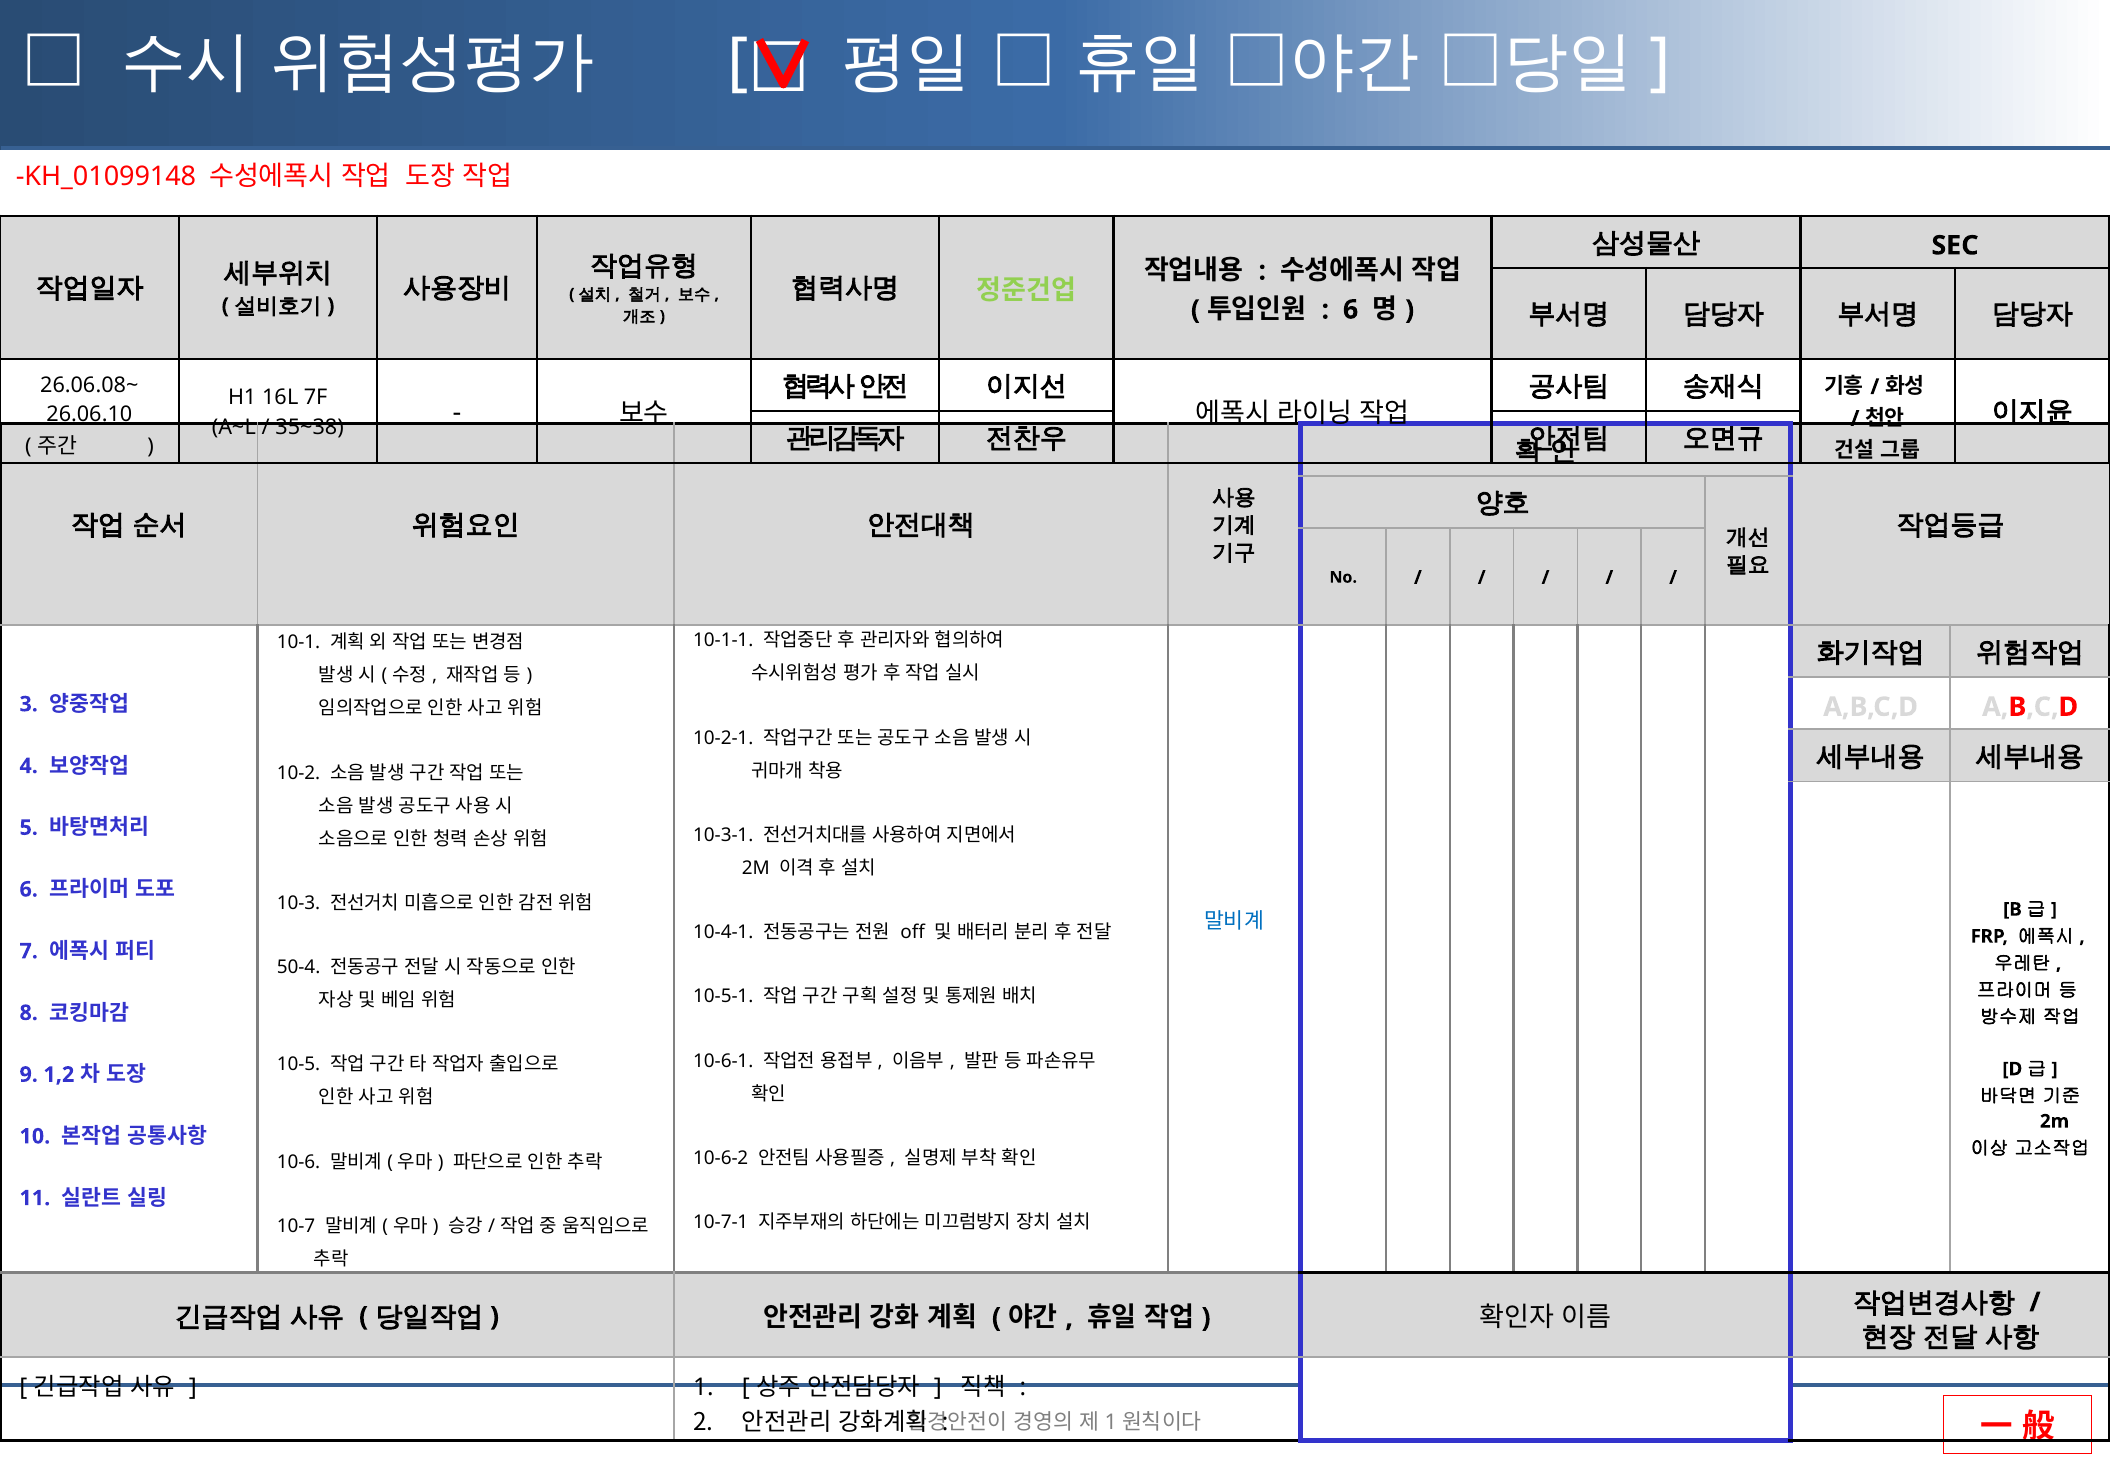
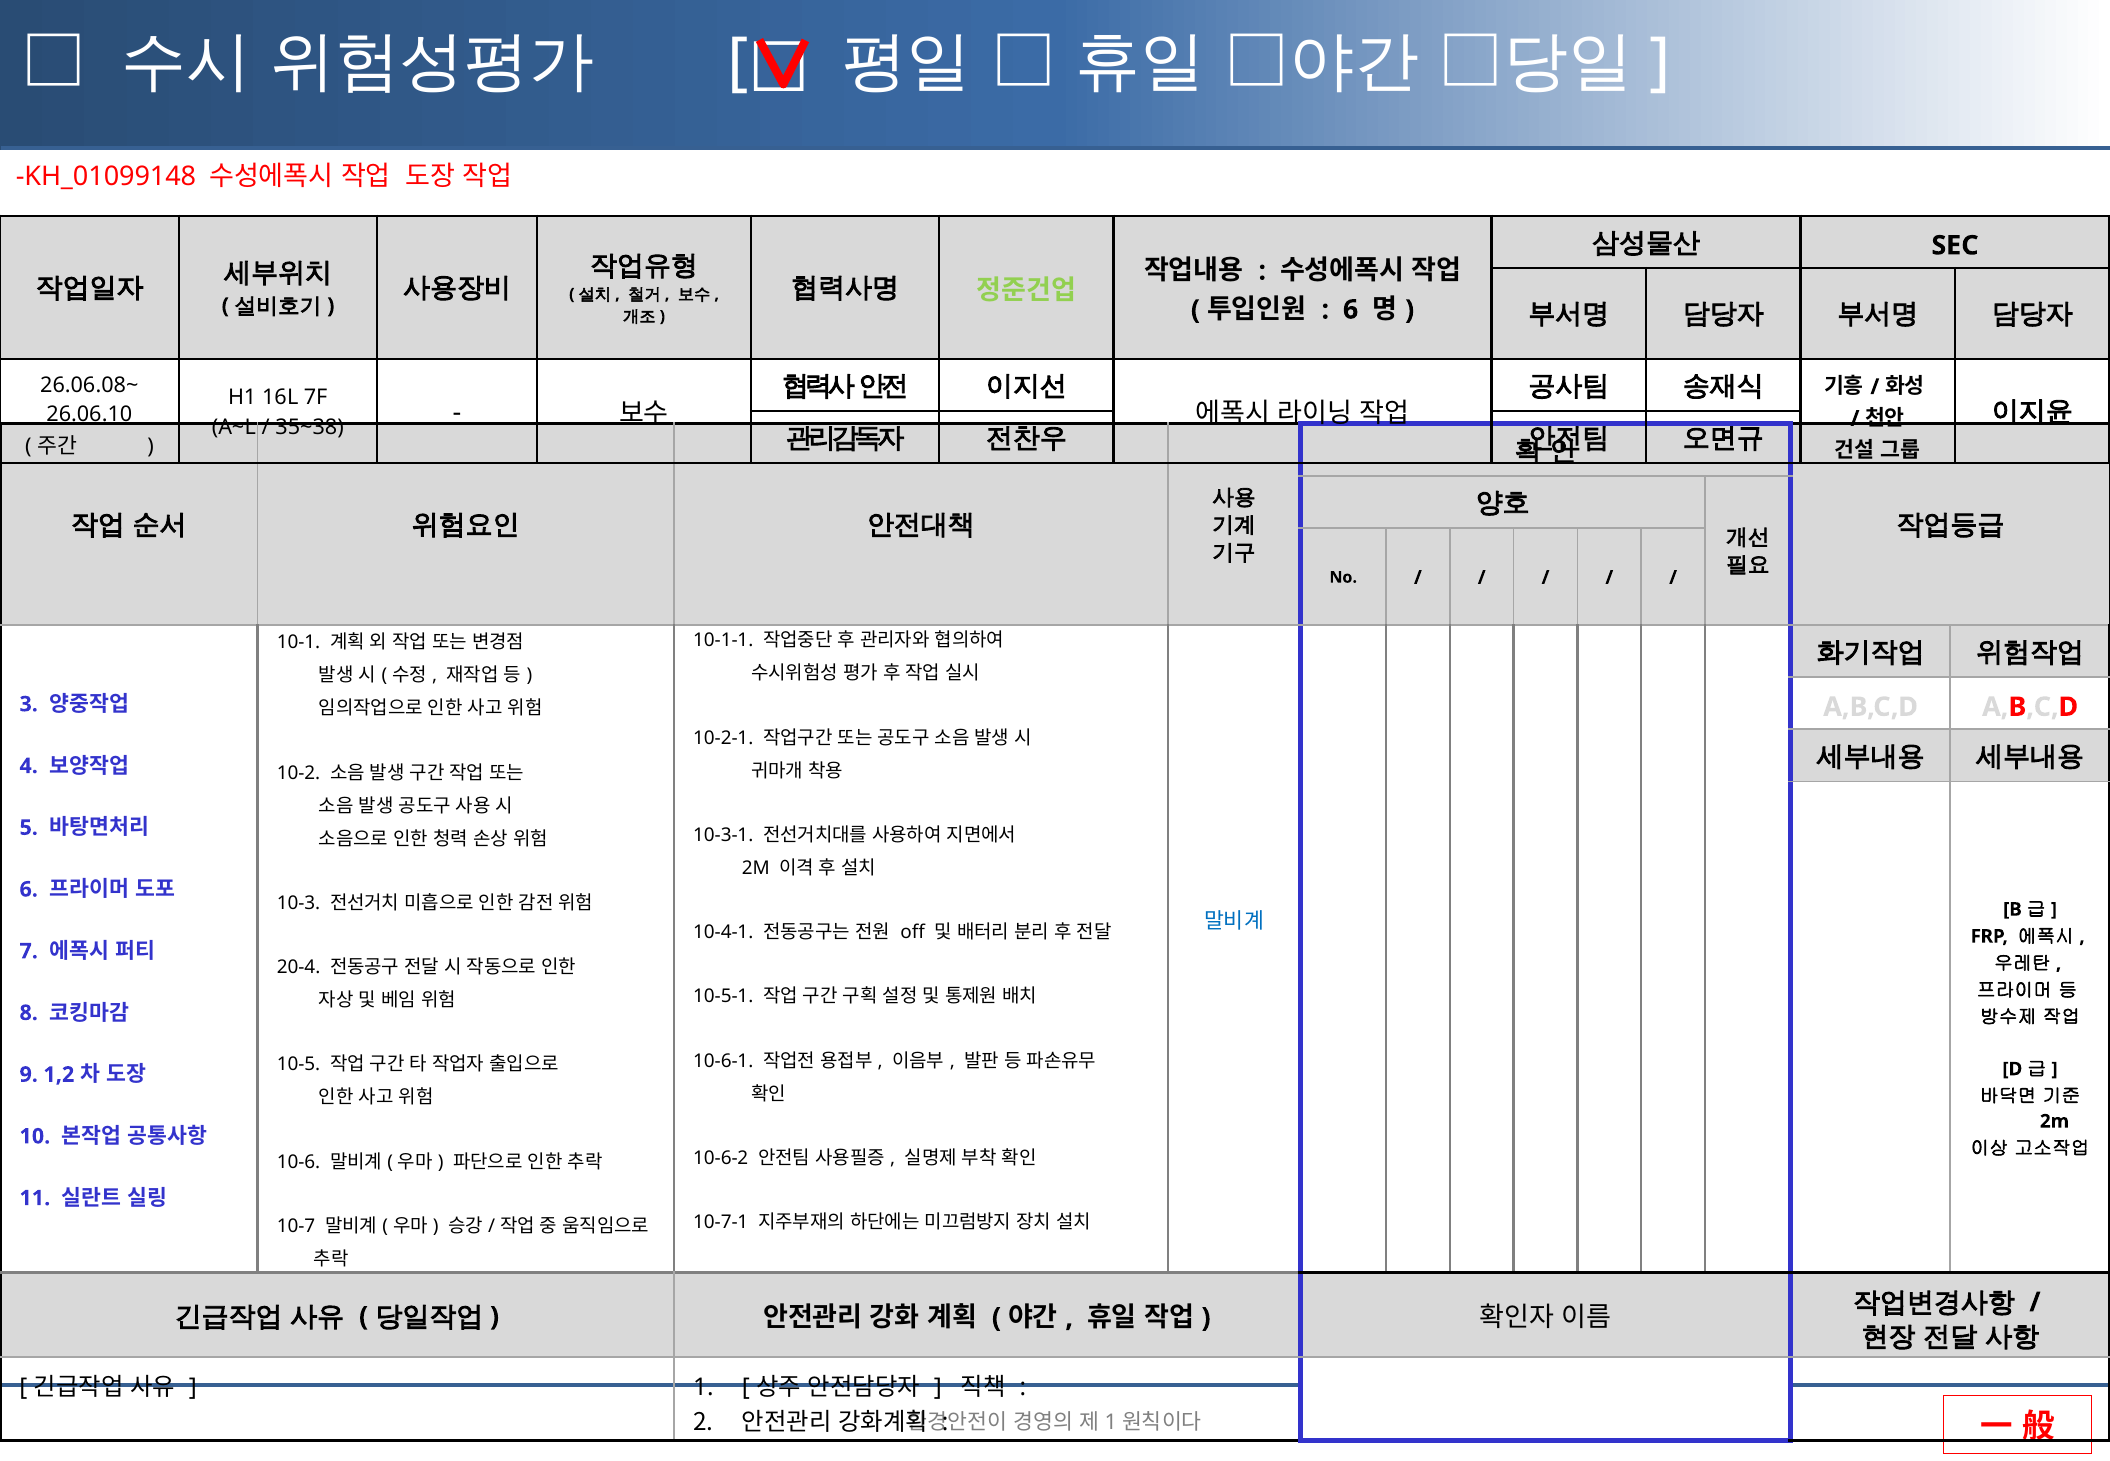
50-4: 50-4 -> 20-4 (299, 967)
